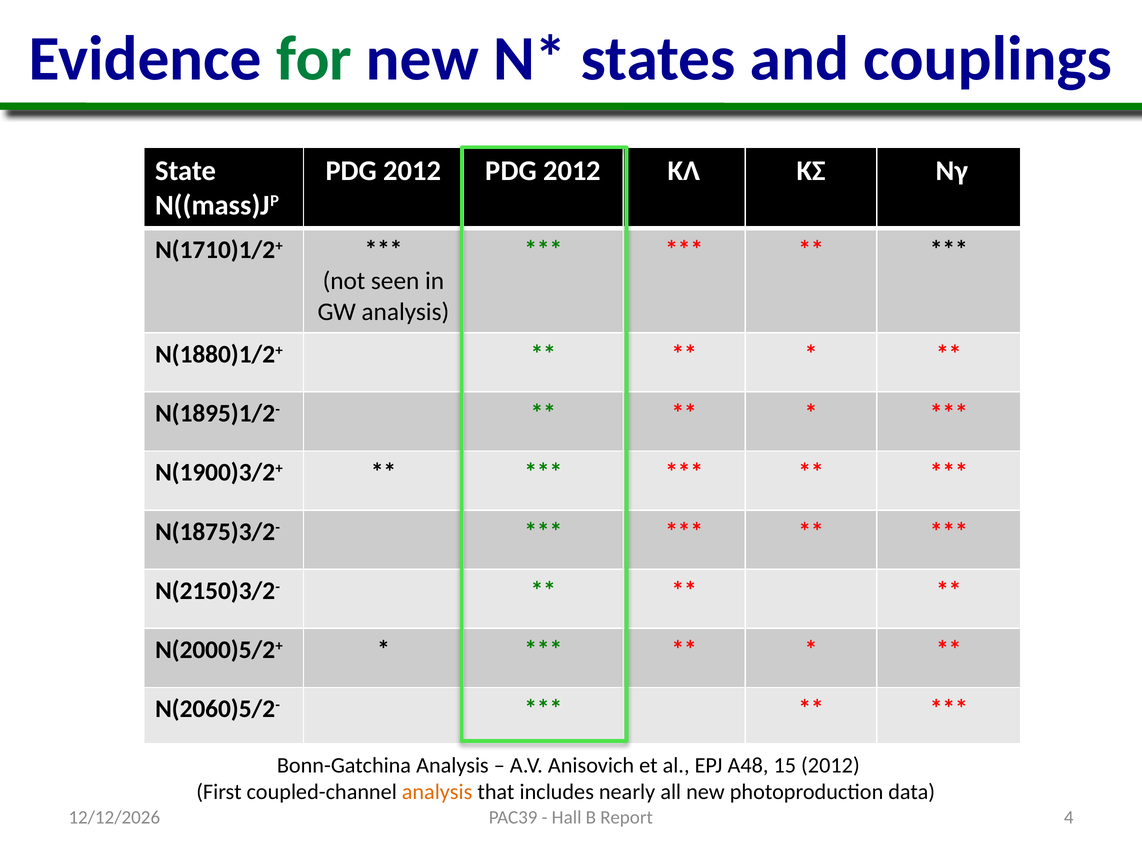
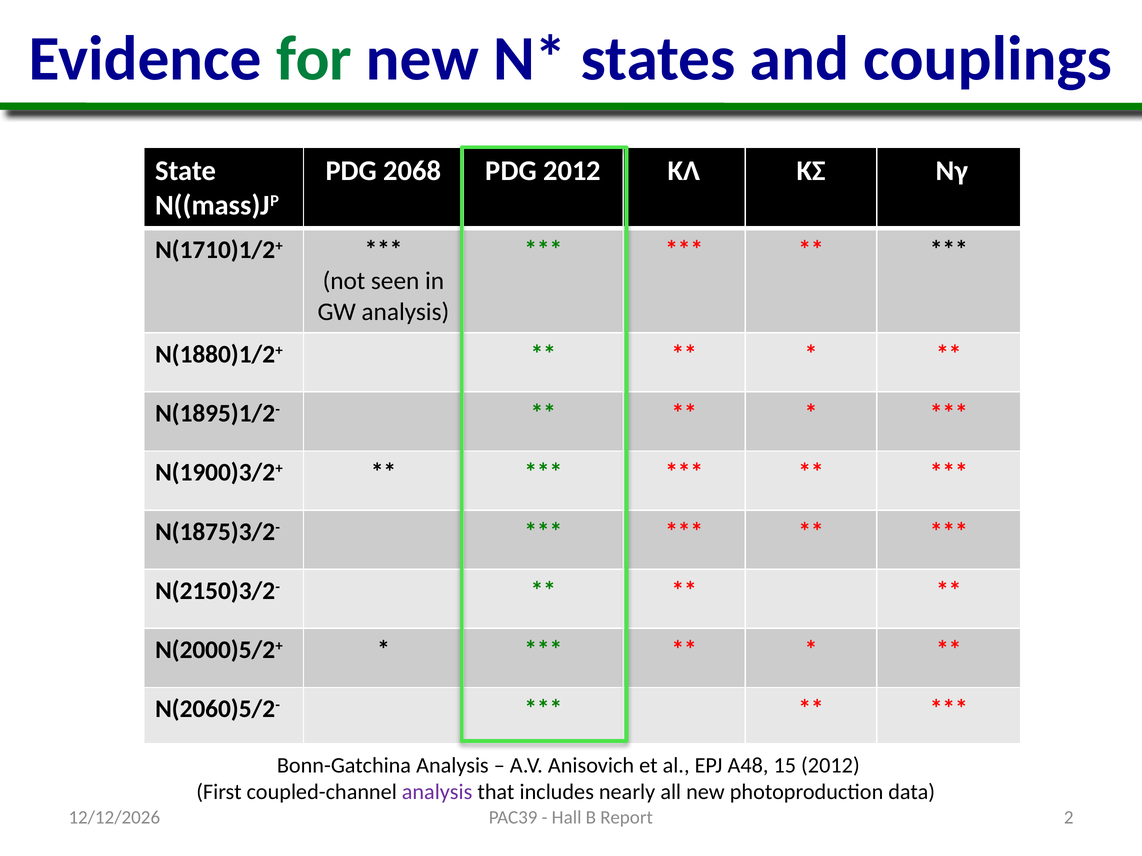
2012: 2012 -> 2068 (412, 171)
analysis colour: orange -> purple (437, 792)
4: 4 -> 2 (1069, 818)
